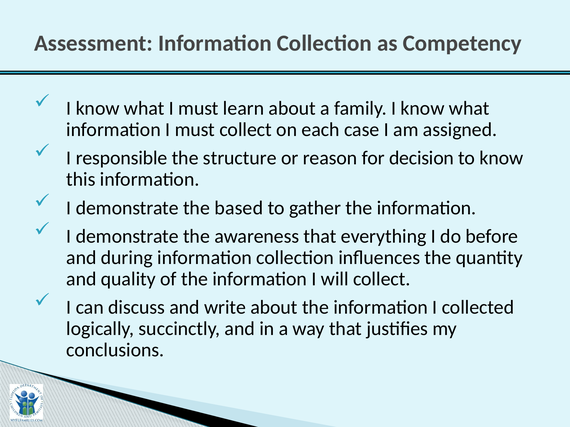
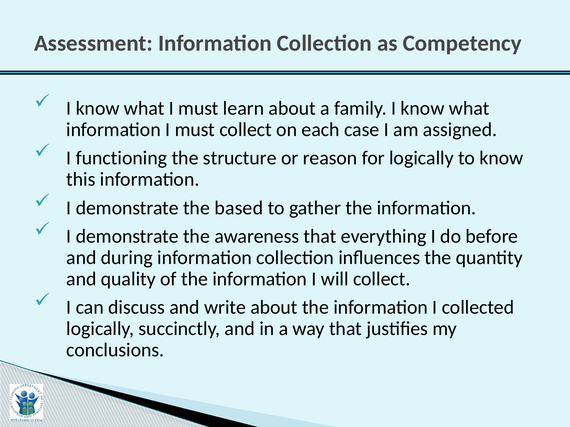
responsible: responsible -> functioning (121, 158)
for decision: decision -> logically (421, 158)
